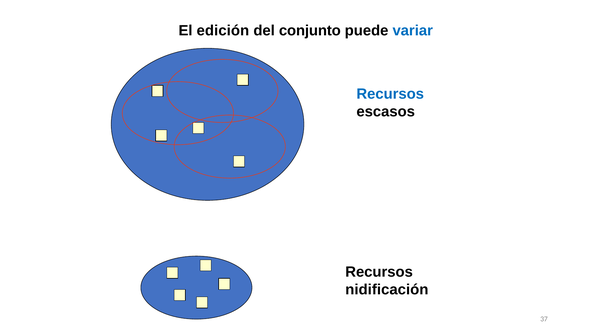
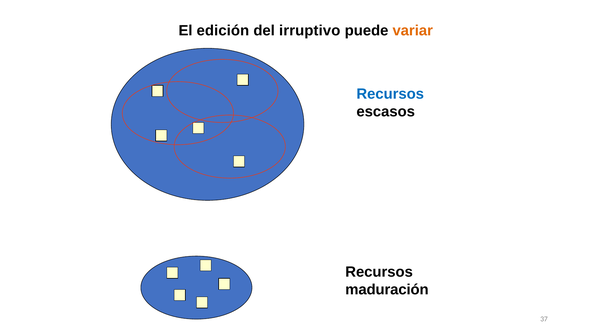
conjunto: conjunto -> irruptivo (310, 31)
variar colour: blue -> orange (413, 31)
nidificación: nidificación -> maduración (387, 289)
